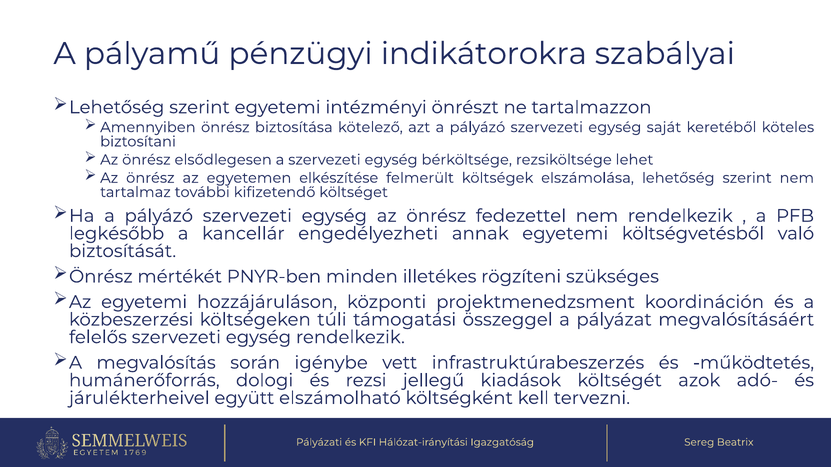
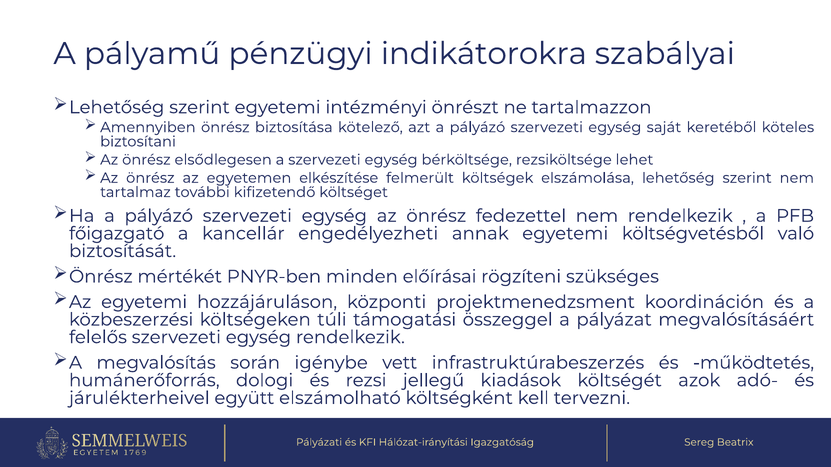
legkésőbb: legkésőbb -> főigazgató (117, 234)
illetékes: illetékes -> előírásai (440, 277)
